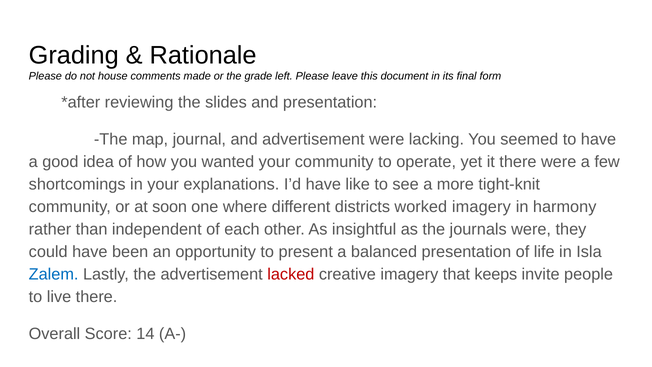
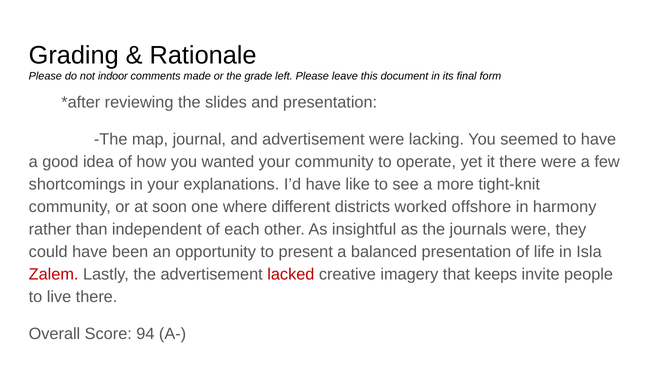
house: house -> indoor (113, 76)
worked imagery: imagery -> offshore (481, 207)
Zalem colour: blue -> red (54, 274)
14: 14 -> 94 (145, 334)
